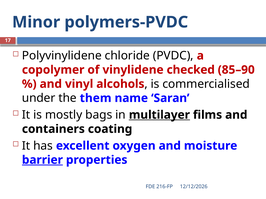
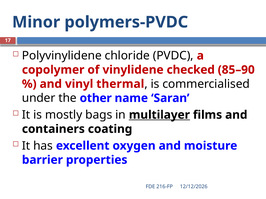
alcohols: alcohols -> thermal (120, 84)
them: them -> other (96, 98)
barrier underline: present -> none (42, 160)
